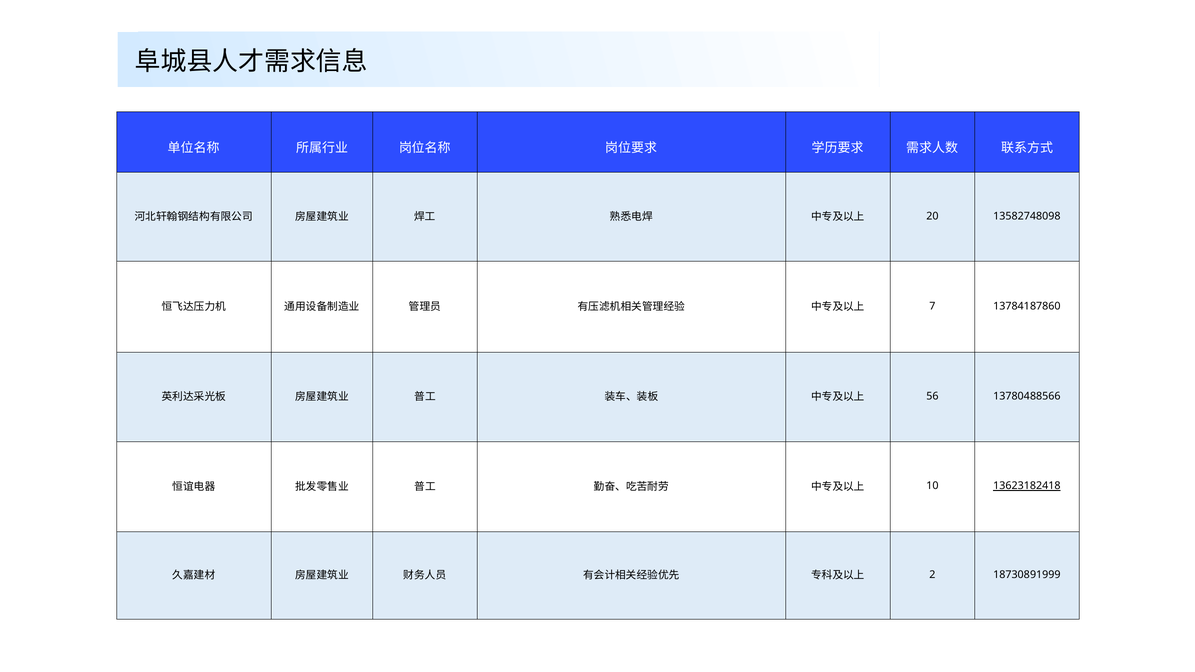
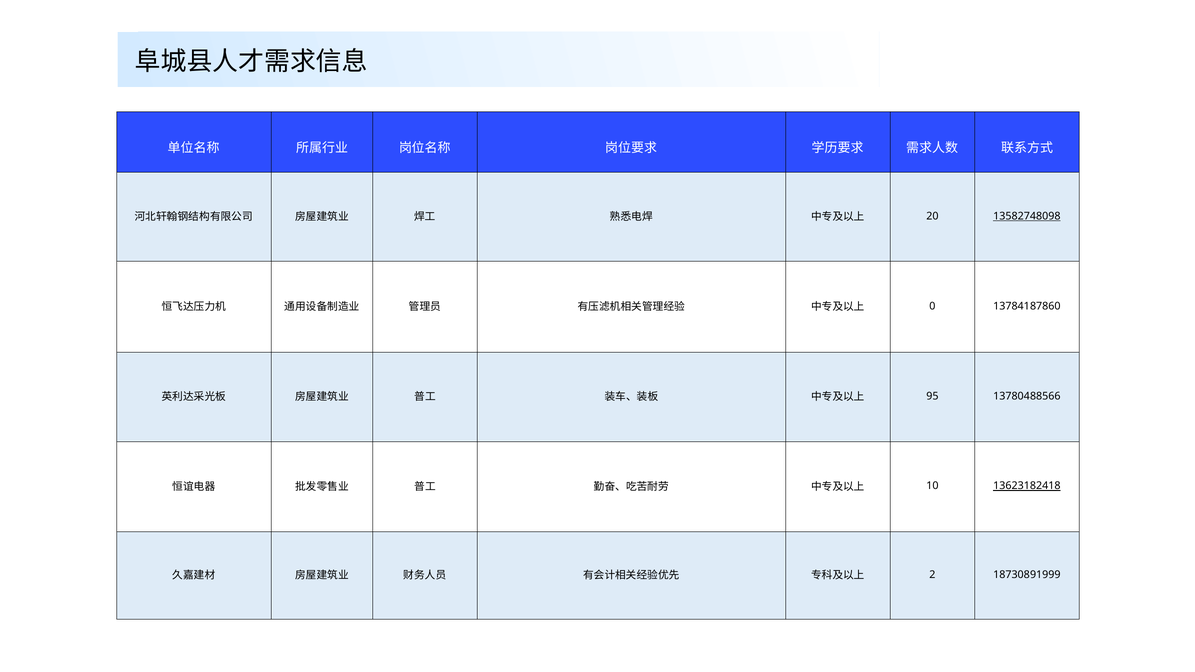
13582748098 underline: none -> present (1027, 216)
7: 7 -> 0 (932, 306)
56: 56 -> 95 (932, 396)
